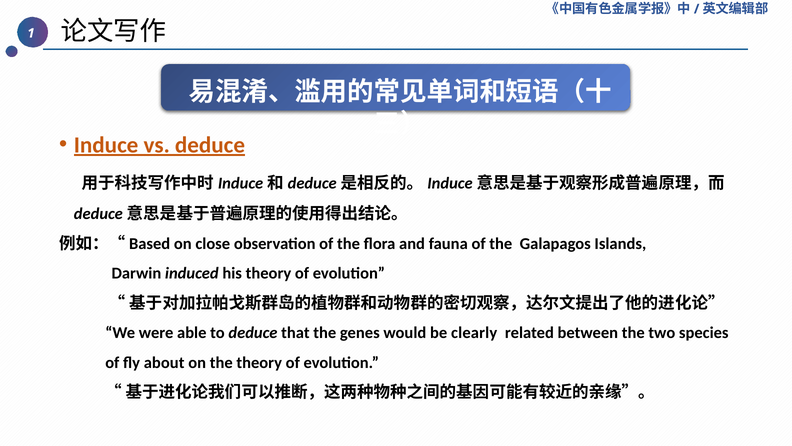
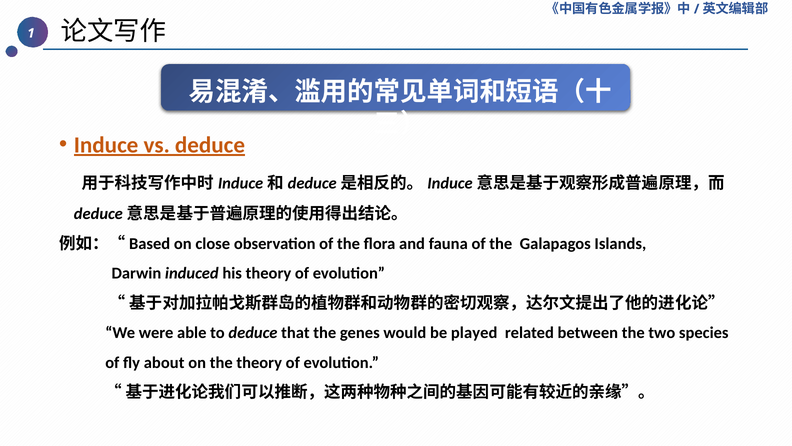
clearly: clearly -> played (474, 332)
